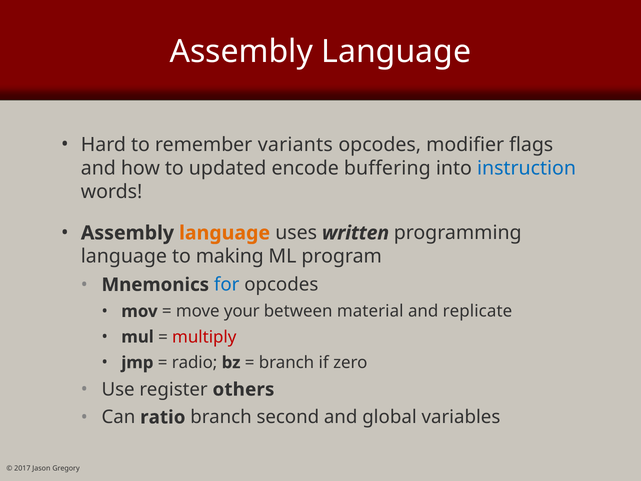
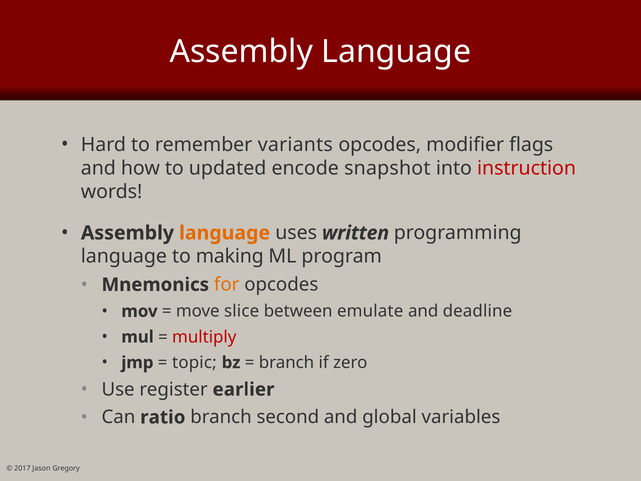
buffering: buffering -> snapshot (387, 168)
instruction colour: blue -> red (527, 168)
for colour: blue -> orange (227, 285)
your: your -> slice (242, 311)
material: material -> emulate (370, 311)
replicate: replicate -> deadline (477, 311)
radio: radio -> topic (194, 362)
others: others -> earlier (244, 389)
